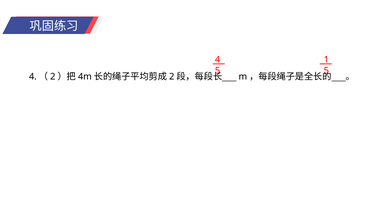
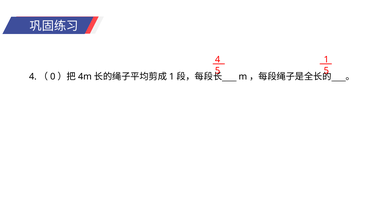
2: 2 -> 0 (53, 76)
2: 2 -> 1 (172, 76)
